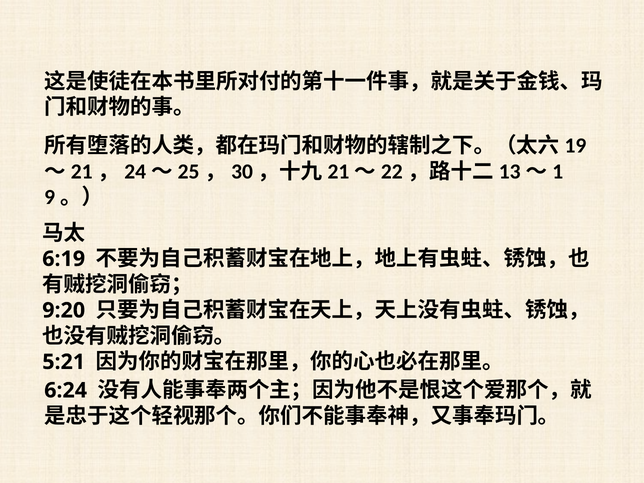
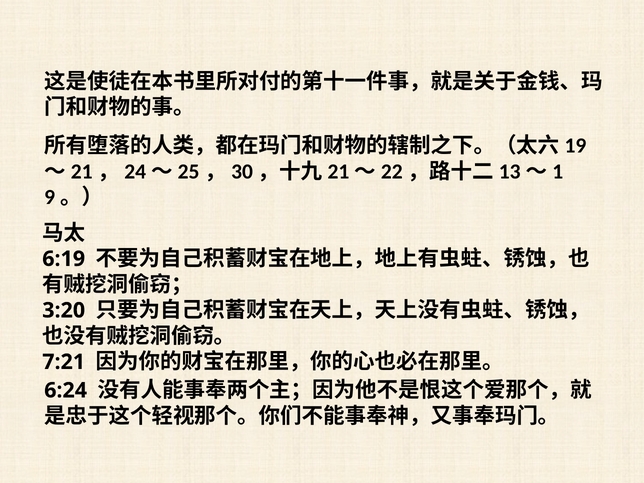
9:20: 9:20 -> 3:20 (64, 310)
5:21: 5:21 -> 7:21 (64, 362)
